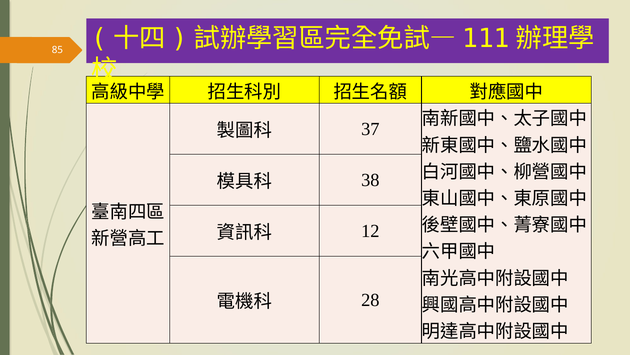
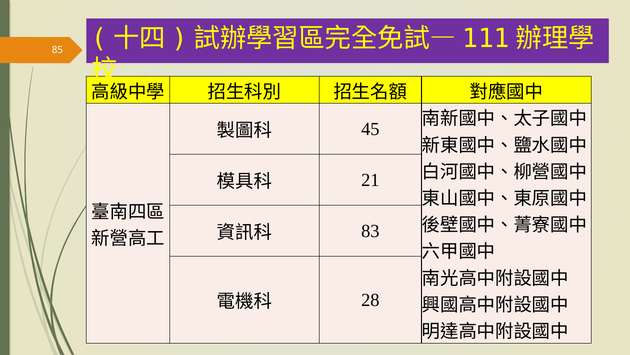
37: 37 -> 45 (370, 129)
38: 38 -> 21 (370, 180)
12: 12 -> 83 (370, 231)
